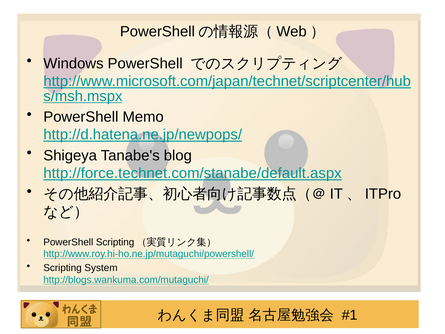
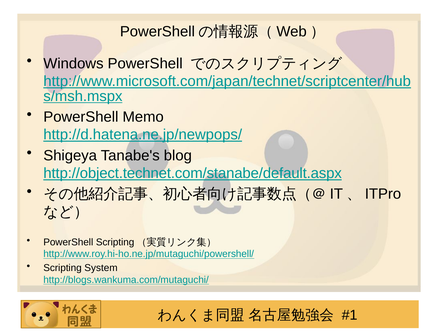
http://force.technet.com/stanabe/default.aspx: http://force.technet.com/stanabe/default.aspx -> http://object.technet.com/stanabe/default.aspx (193, 173)
